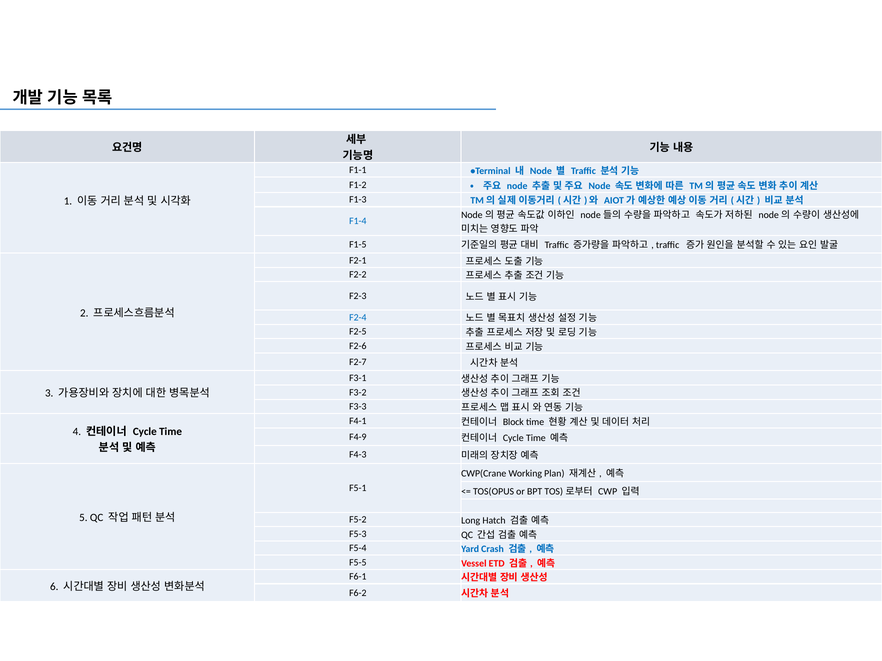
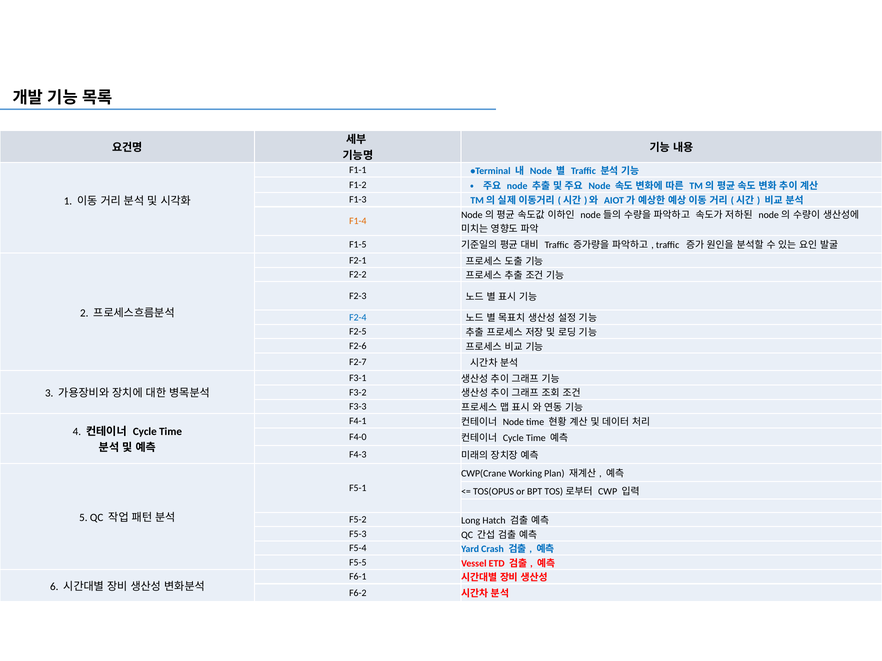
F1-4 colour: blue -> orange (358, 221)
Block: Block -> Node (513, 422)
F4-9: F4-9 -> F4-0 (358, 437)
